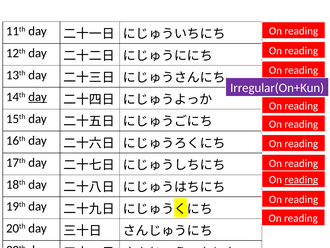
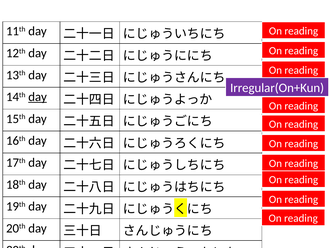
reading underline: present -> none (301, 179)
